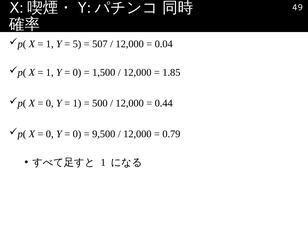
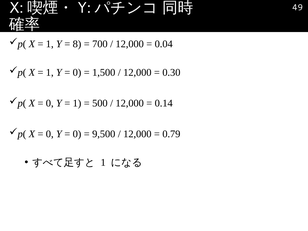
5: 5 -> 8 (77, 44)
507: 507 -> 700 (100, 44)
1.85: 1.85 -> 0.30 (171, 72)
0.44: 0.44 -> 0.14 (164, 103)
